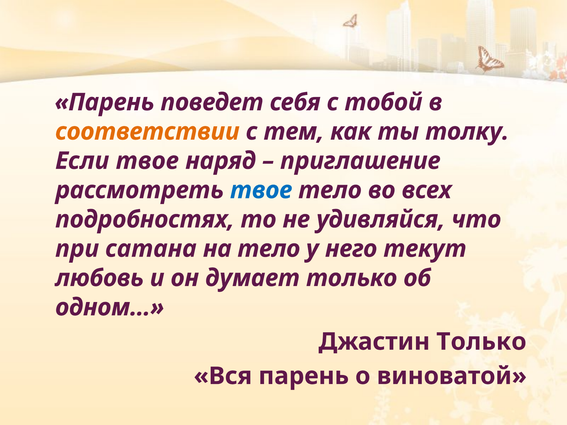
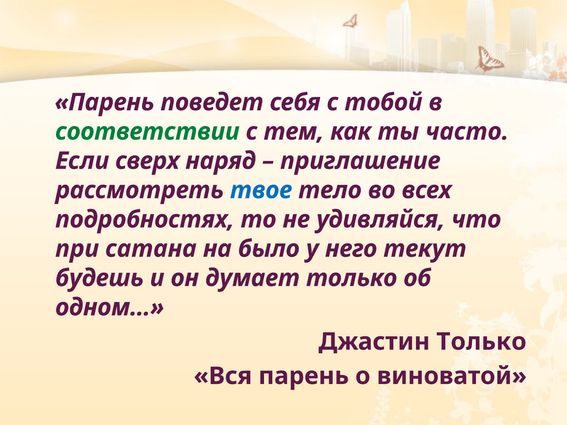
соответствии colour: orange -> green (147, 132)
толку: толку -> часто (467, 132)
Если твое: твое -> сверх (147, 161)
на тело: тело -> было (269, 249)
любовь: любовь -> будешь (99, 278)
